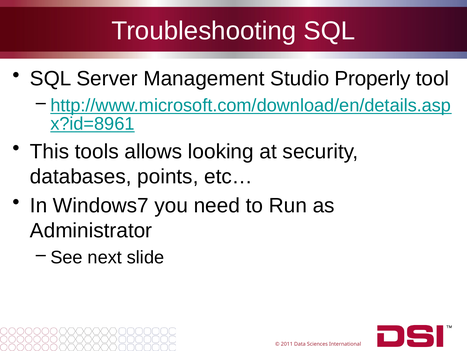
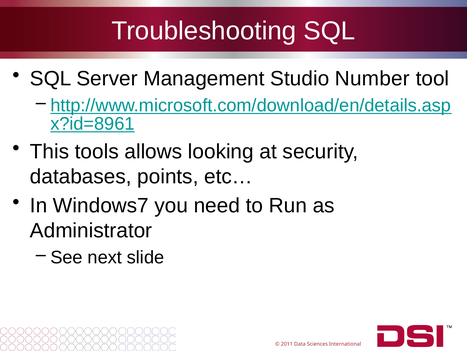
Properly: Properly -> Number (372, 79)
